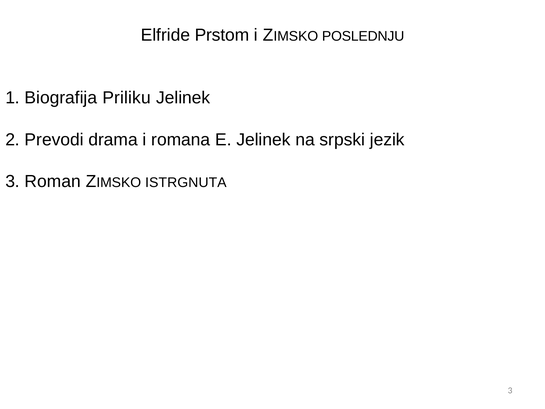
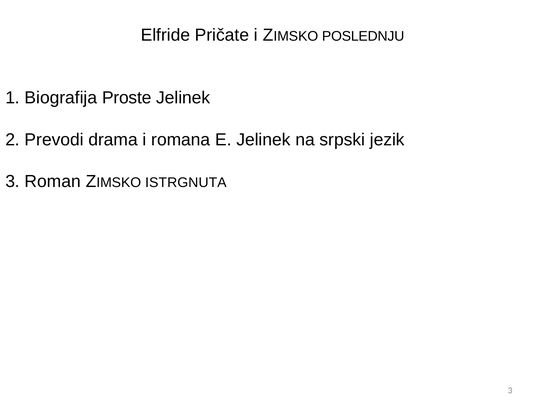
Prstom: Prstom -> Pričate (222, 35)
Priliku: Priliku -> Proste (127, 98)
